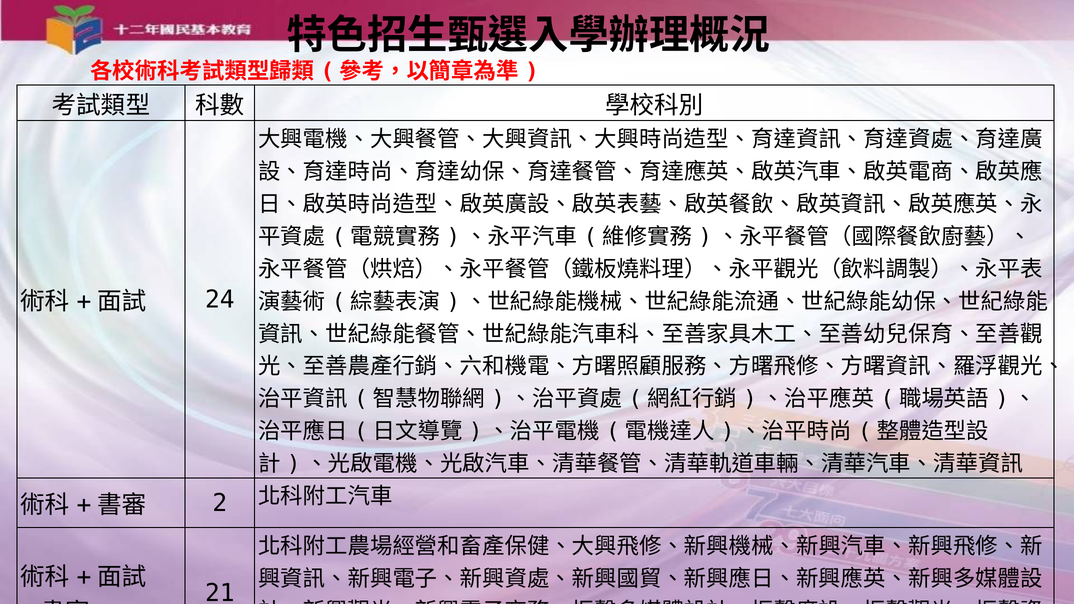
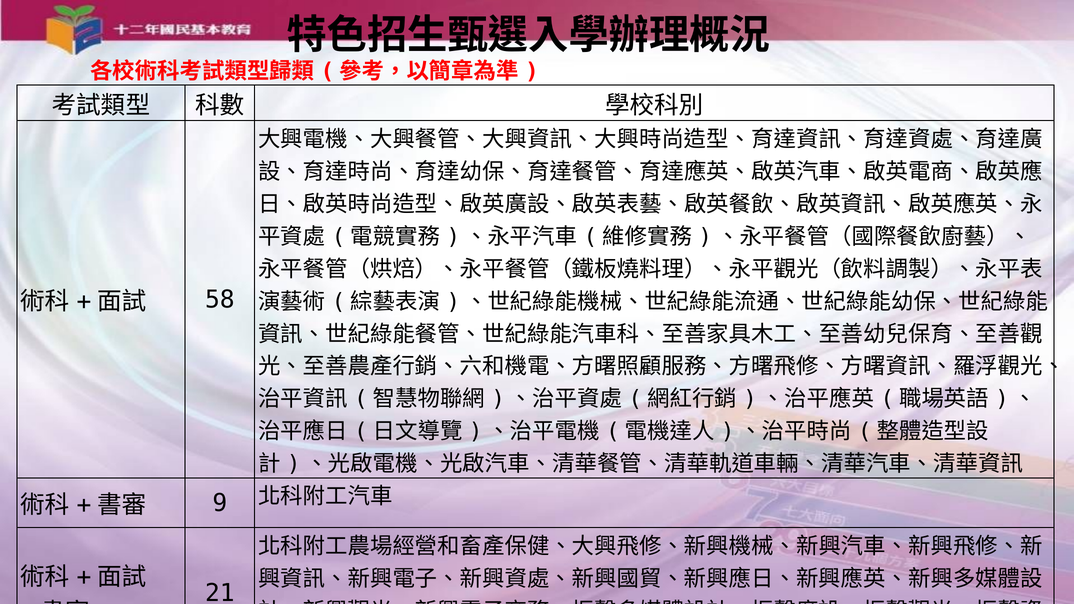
24: 24 -> 58 (220, 300)
2: 2 -> 9 (220, 503)
